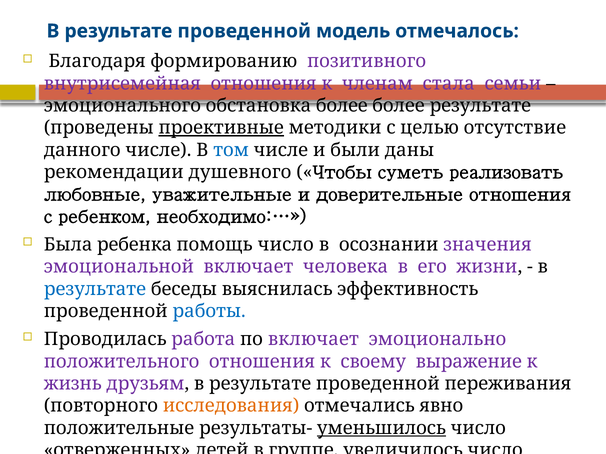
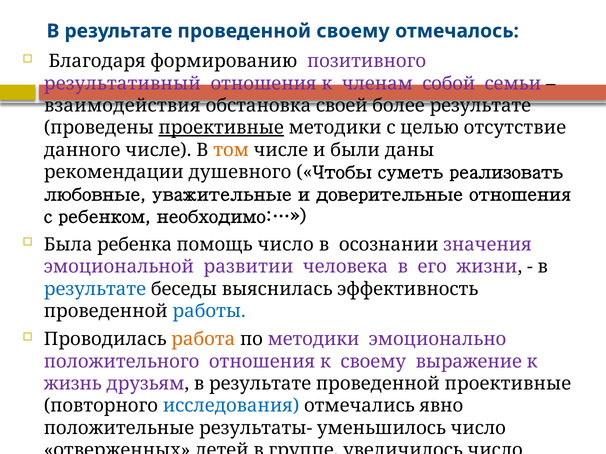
проведенной модель: модель -> своему (353, 31)
внутрисемейная: внутрисемейная -> результативный (122, 84)
стала: стала -> собой (449, 84)
эмоционального: эмоционального -> взаимодействия (122, 106)
обстановка более: более -> своей (342, 106)
том colour: blue -> orange (231, 150)
эмоциональной включает: включает -> развитии (248, 267)
работа colour: purple -> orange (203, 340)
по включает: включает -> методики (314, 340)
проведенной переживания: переживания -> проективные (508, 384)
исследования colour: orange -> blue (231, 406)
уменьшилось underline: present -> none (381, 428)
